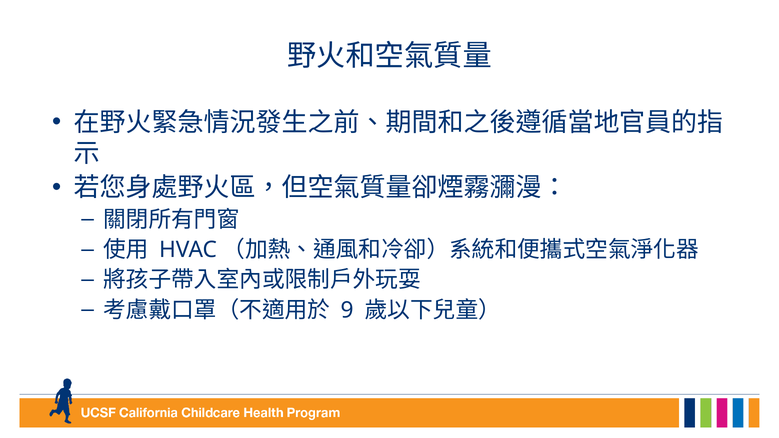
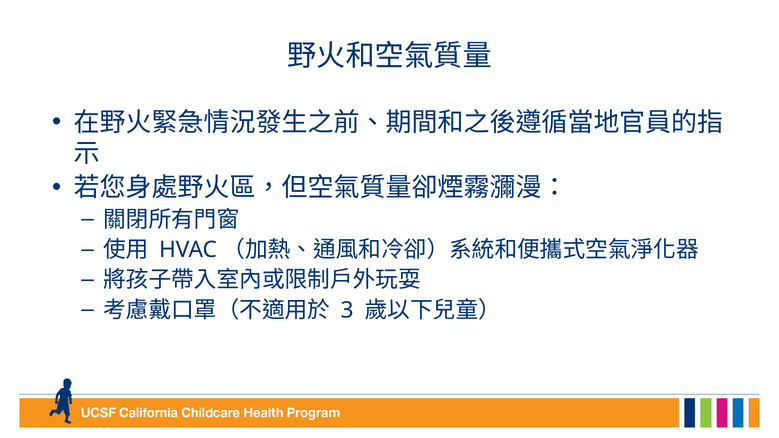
9: 9 -> 3 (347, 310)
